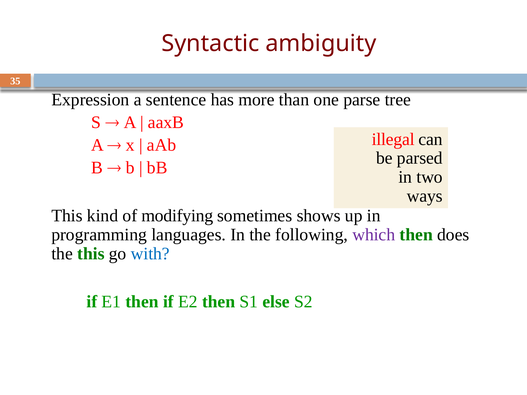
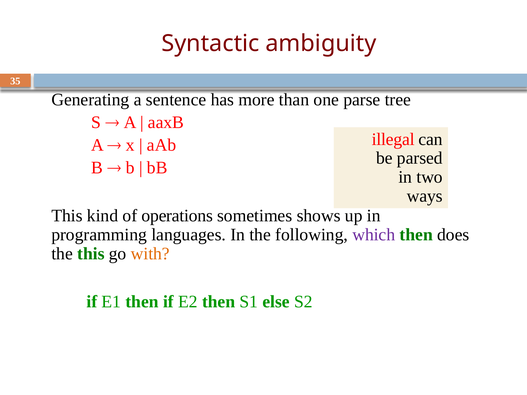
Expression: Expression -> Generating (90, 100)
modifying: modifying -> operations (177, 216)
with colour: blue -> orange (150, 254)
